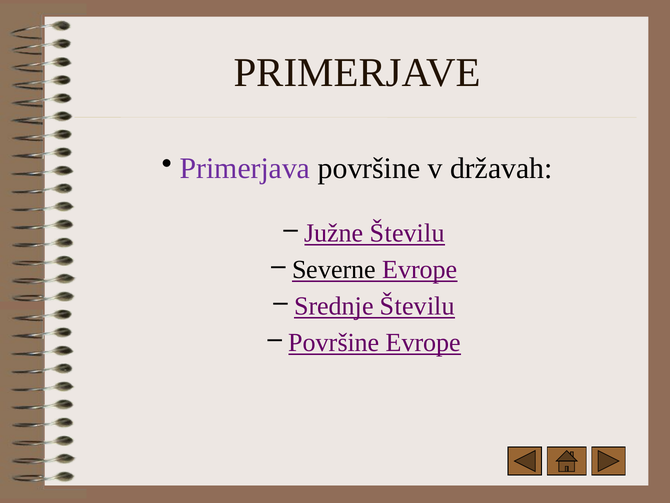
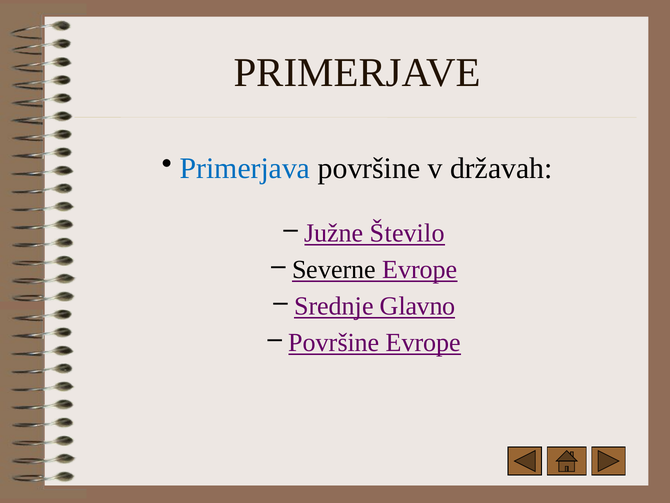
Primerjava colour: purple -> blue (245, 168)
Južne Številu: Številu -> Število (407, 233)
Srednje Številu: Številu -> Glavno (418, 306)
